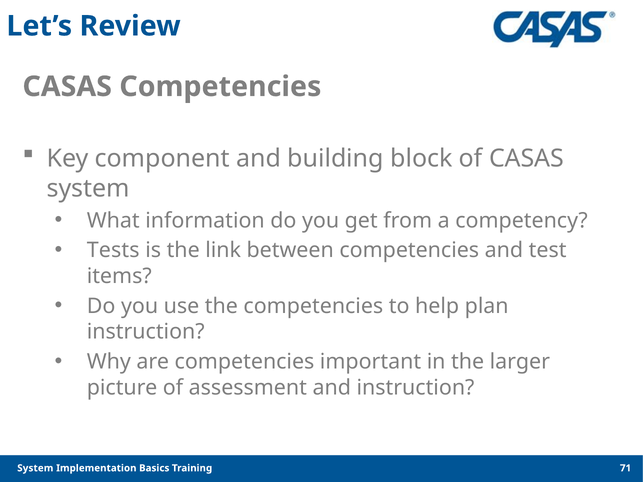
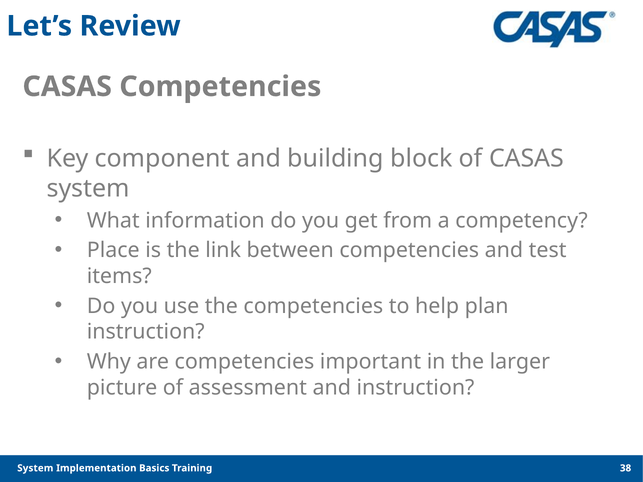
Tests: Tests -> Place (113, 251)
71: 71 -> 38 (626, 468)
